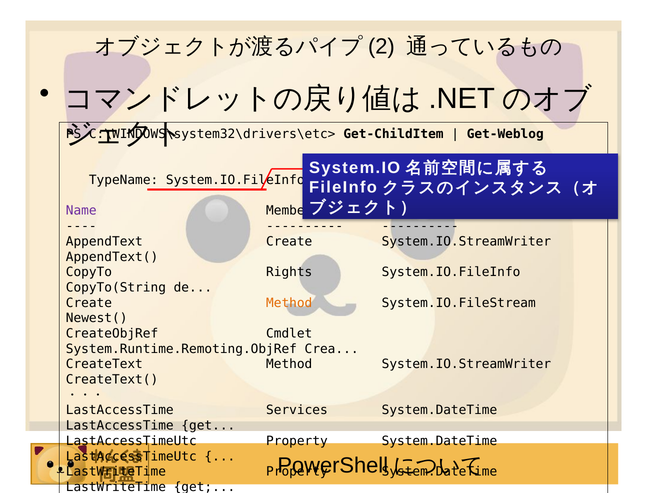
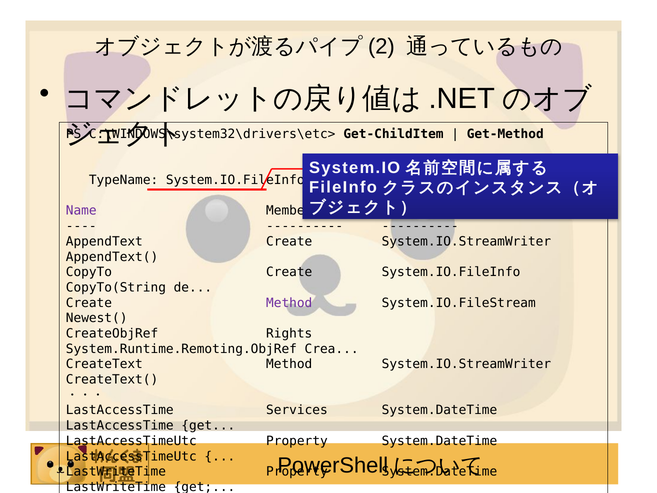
Get-Weblog: Get-Weblog -> Get-Method (505, 134)
CopyTo Rights: Rights -> Create (289, 272)
Method colour: orange -> purple (289, 303)
Cmdlet: Cmdlet -> Rights (289, 333)
